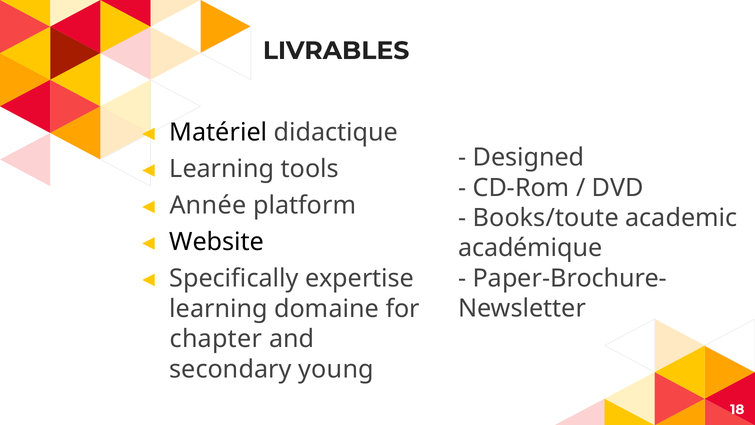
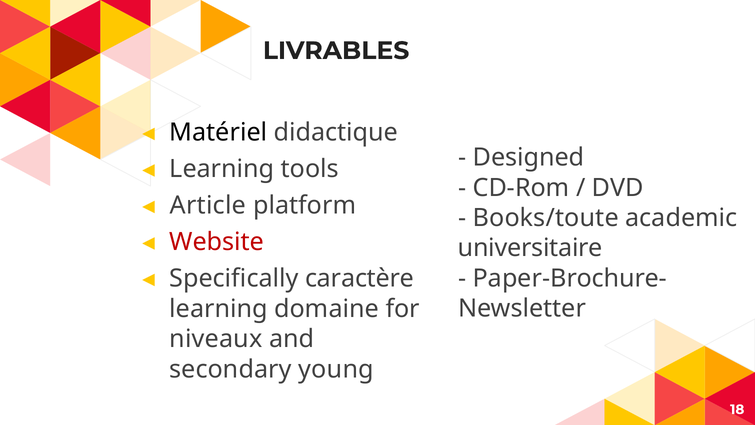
Année: Année -> Article (208, 205)
Website colour: black -> red (217, 242)
académique: académique -> universitaire (530, 248)
expertise: expertise -> caractère (360, 278)
chapter: chapter -> niveaux (216, 339)
